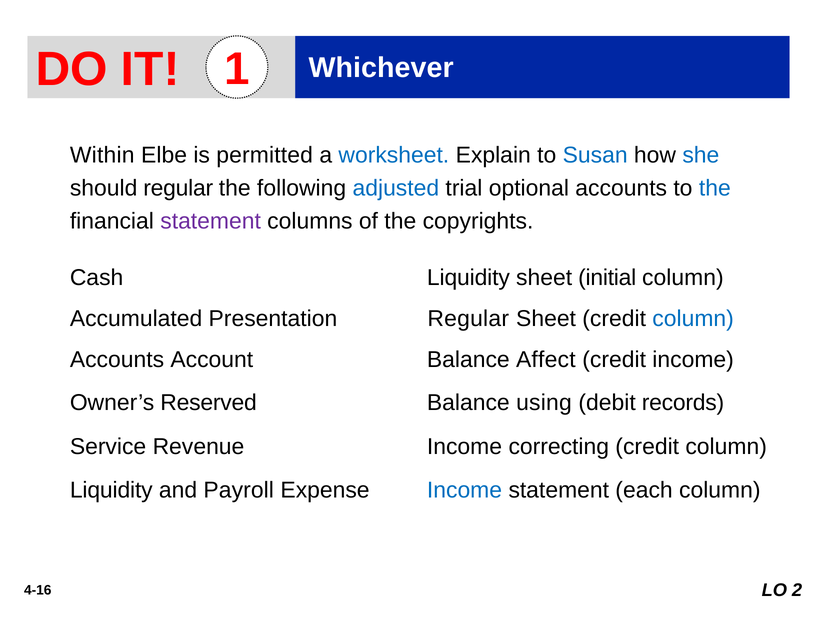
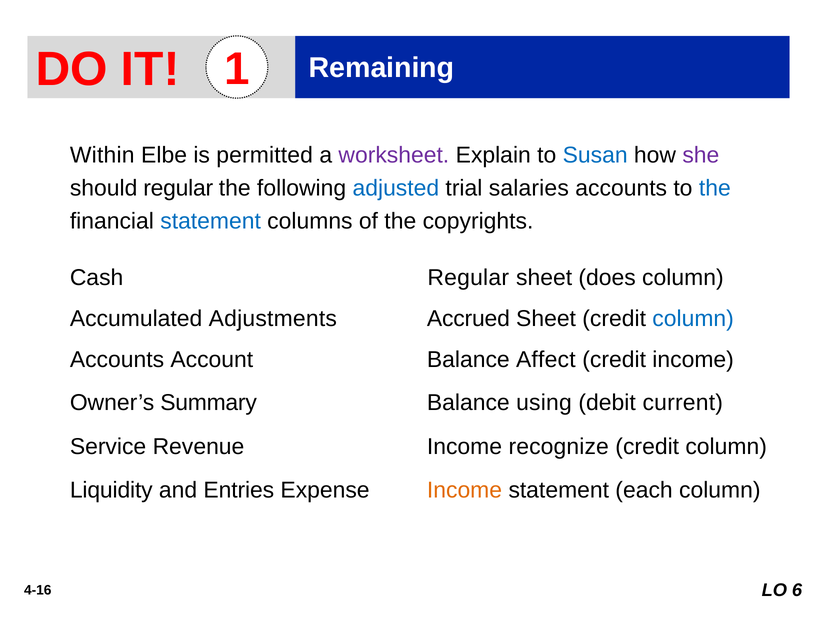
Whichever: Whichever -> Remaining (381, 68)
worksheet colour: blue -> purple (394, 155)
she colour: blue -> purple (701, 155)
optional: optional -> salaries (529, 188)
statement colour: purple -> blue (211, 221)
Liquidity: Liquidity -> Regular (468, 277)
initial: initial -> does (607, 277)
Presentation: Presentation -> Adjustments (273, 319)
Regular: Regular -> Accrued (468, 319)
Reserved: Reserved -> Summary (209, 403)
records: records -> current (683, 403)
correcting: correcting -> recognize (559, 447)
Payroll: Payroll -> Entries (239, 490)
Income colour: blue -> orange (465, 490)
2: 2 -> 6 (797, 590)
